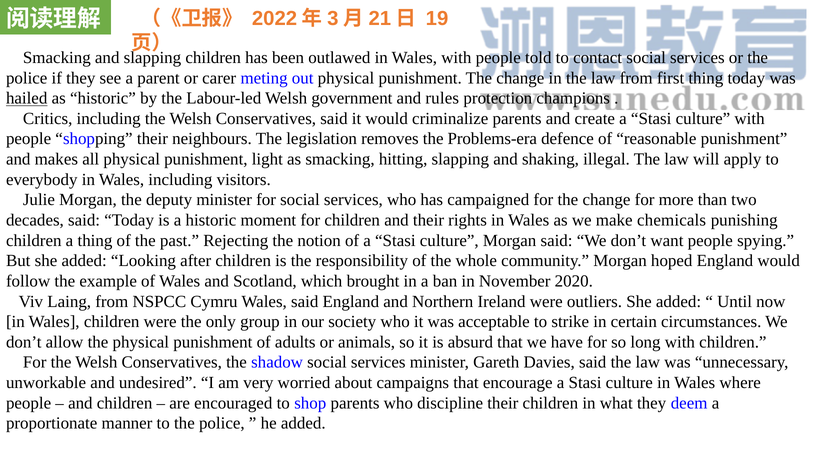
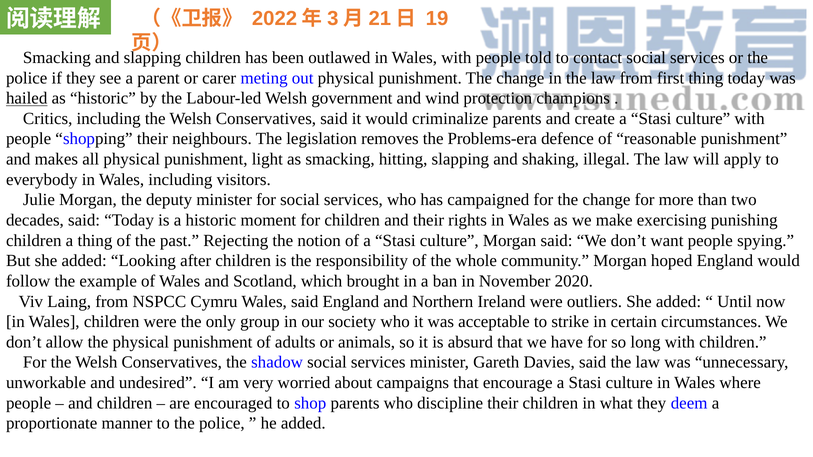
rules: rules -> wind (442, 98)
chemicals: chemicals -> exercising (672, 220)
